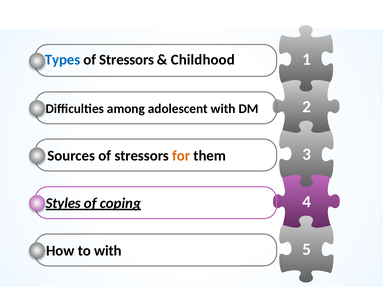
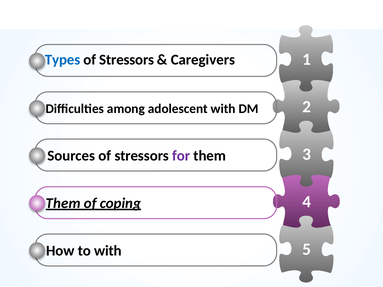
Childhood: Childhood -> Caregivers (203, 60)
for colour: orange -> purple (181, 156)
Styles: Styles -> Them (63, 203)
